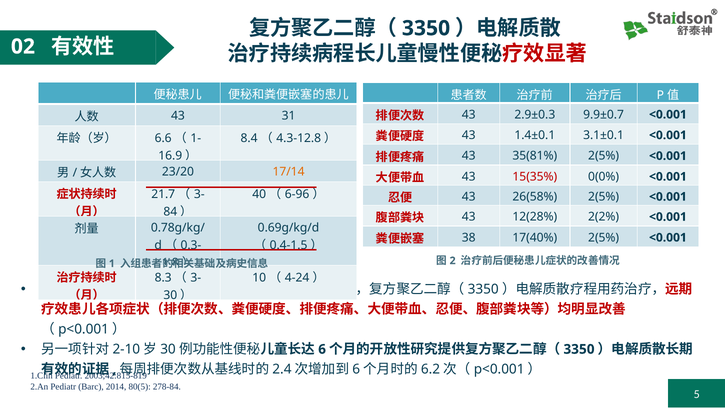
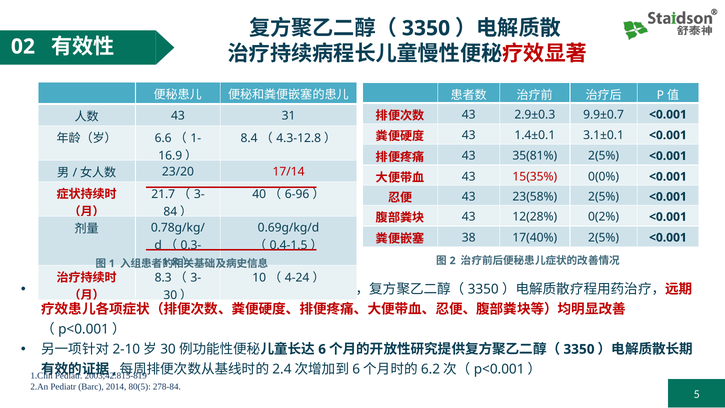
17/14 colour: orange -> red (289, 172)
26(58%: 26(58% -> 23(58% (535, 197)
2(2%: 2(2% -> 0(2% (604, 217)
